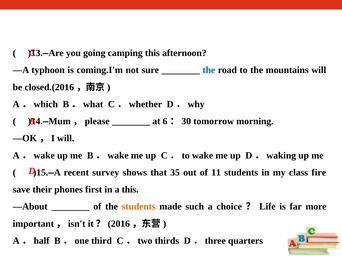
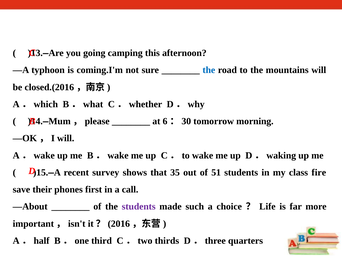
11: 11 -> 51 (216, 173)
a this: this -> call (130, 190)
students colour: orange -> purple (139, 207)
